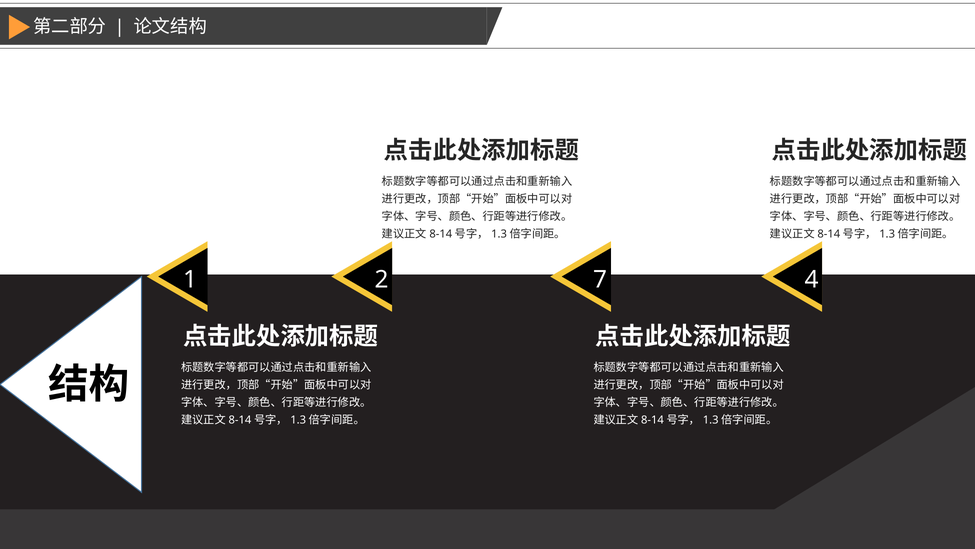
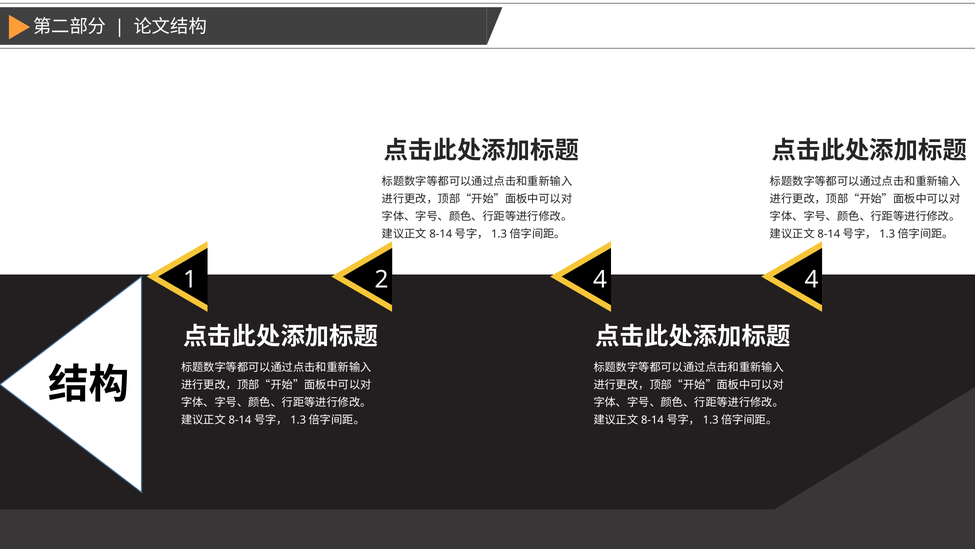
2 7: 7 -> 4 (600, 279)
